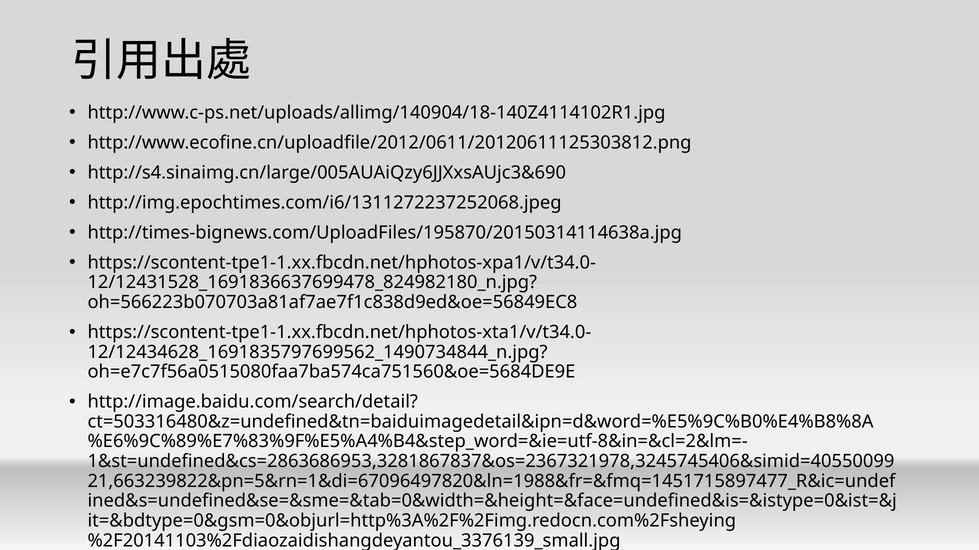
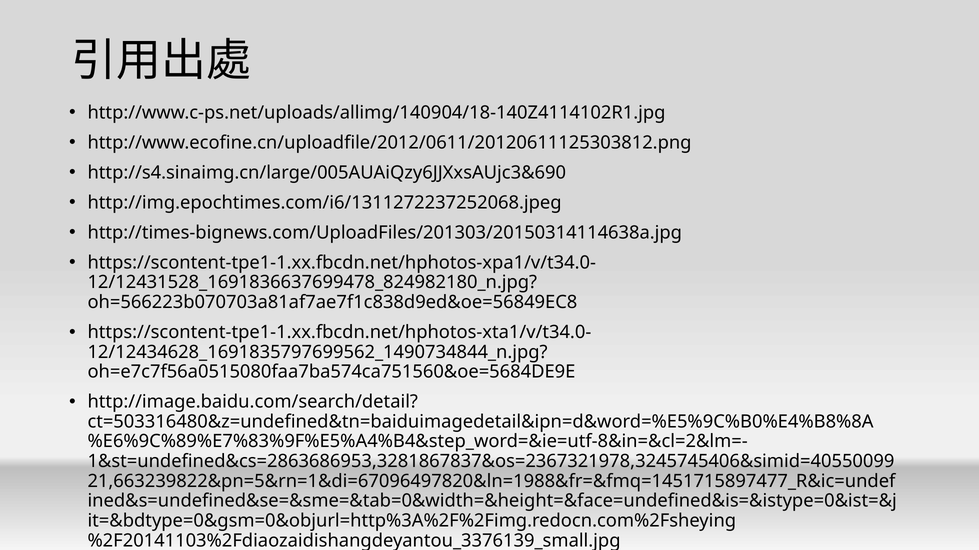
http://times-bignews.com/UploadFiles/195870/20150314114638a.jpg: http://times-bignews.com/UploadFiles/195870/20150314114638a.jpg -> http://times-bignews.com/UploadFiles/201303/20150314114638a.jpg (385, 233)
